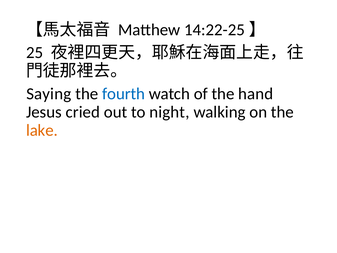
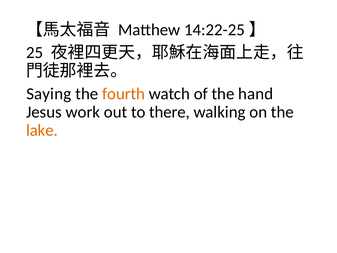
fourth colour: blue -> orange (124, 94)
cried: cried -> work (83, 112)
night: night -> there (170, 112)
